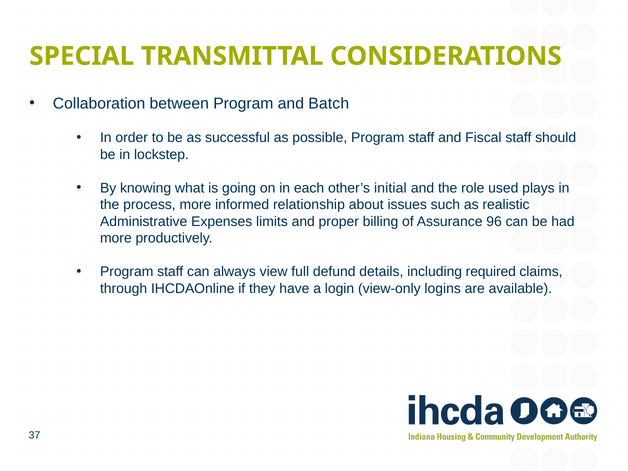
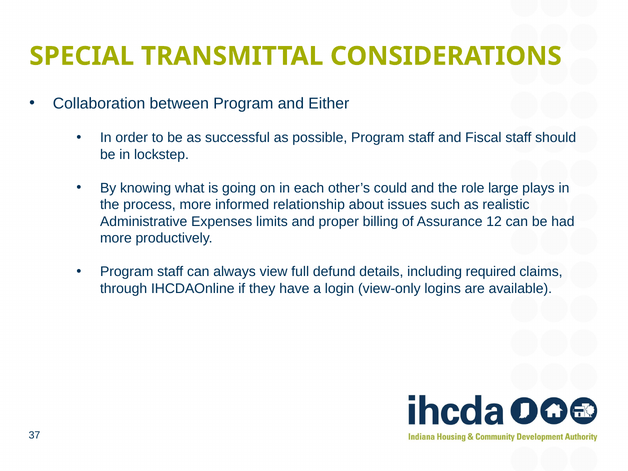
Batch: Batch -> Either (329, 103)
initial: initial -> could (390, 188)
used: used -> large (503, 188)
96: 96 -> 12 (494, 222)
